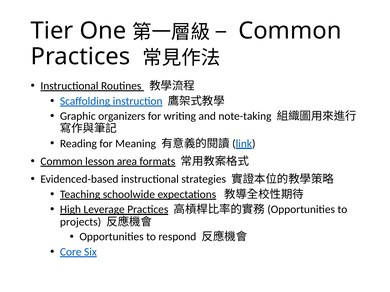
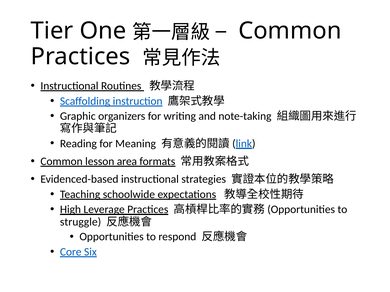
projects: projects -> struggle (81, 222)
